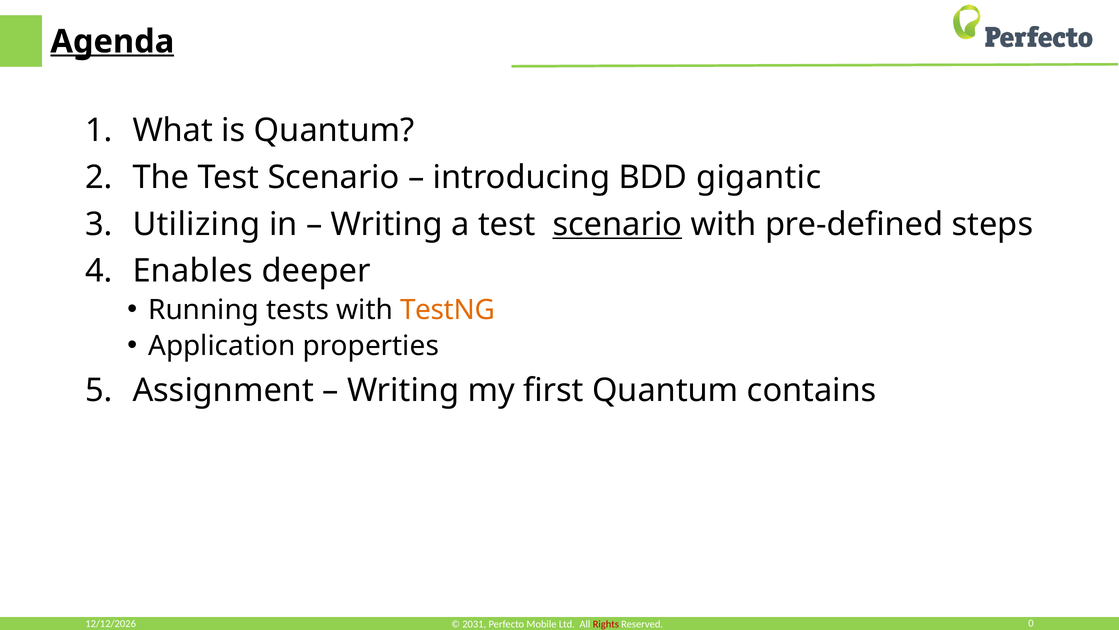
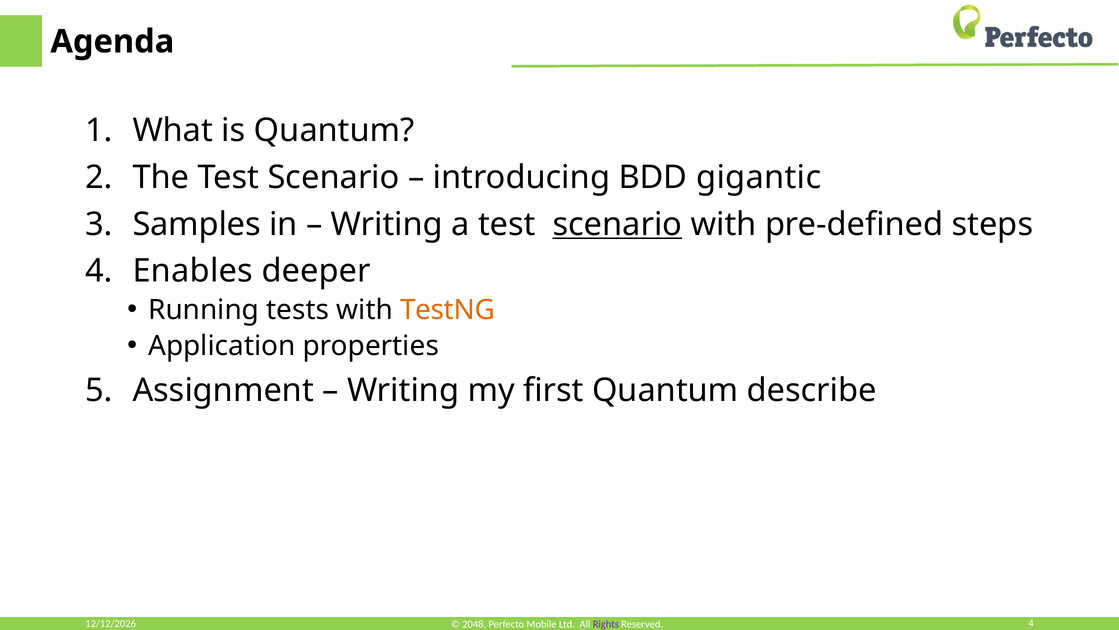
Agenda underline: present -> none (112, 42)
Utilizing: Utilizing -> Samples (197, 224)
contains: contains -> describe (812, 390)
0: 0 -> 4 (1031, 623)
2031: 2031 -> 2048 (474, 624)
Rights colour: red -> purple (606, 624)
